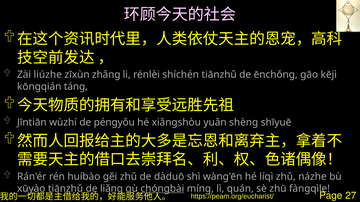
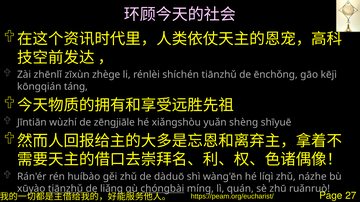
liúzhe: liúzhe -> zhēnlǐ (48, 75)
zhǎng: zhǎng -> zhège (106, 75)
péngyǒu: péngyǒu -> zēngjiāle (114, 123)
tiānzhǔ underline: none -> present (66, 189)
fàngqìle: fàngqìle -> ruǎnruò (310, 189)
